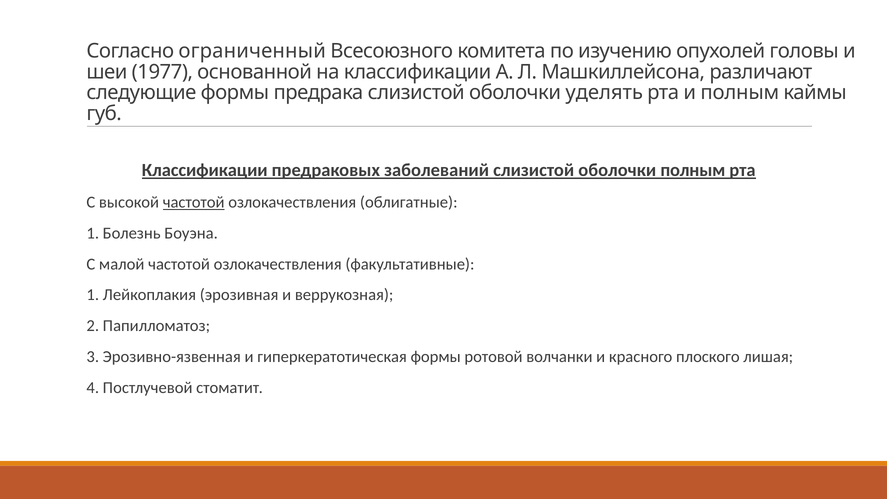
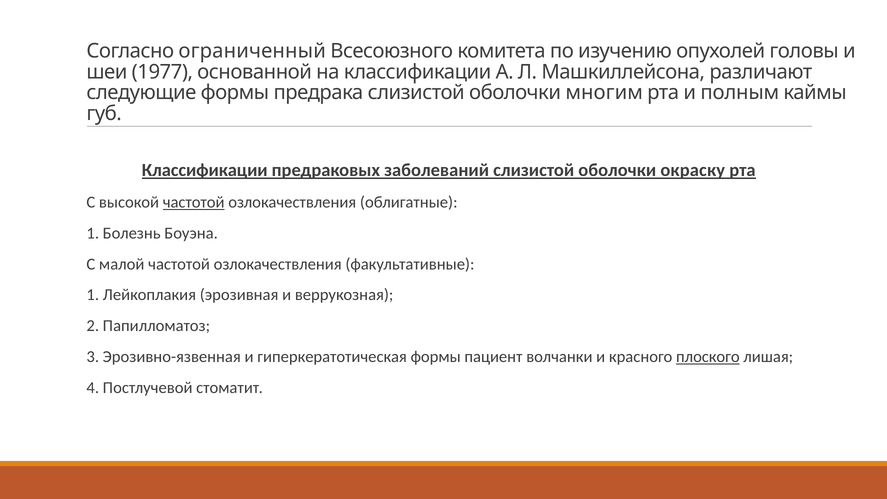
уделять: уделять -> многим (604, 93)
оболочки полным: полным -> окраску (693, 170)
ротовой: ротовой -> пациент (493, 357)
плоского underline: none -> present (708, 357)
